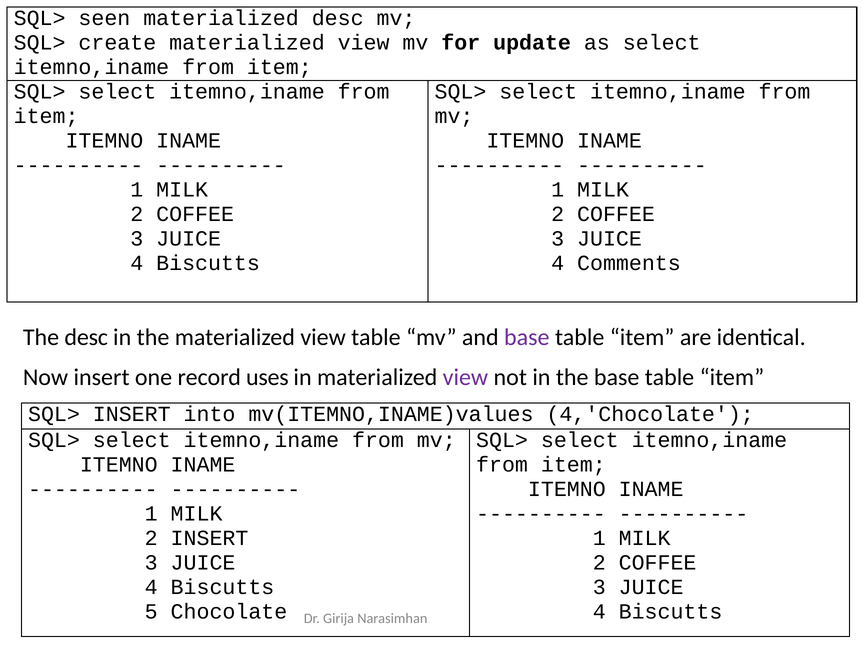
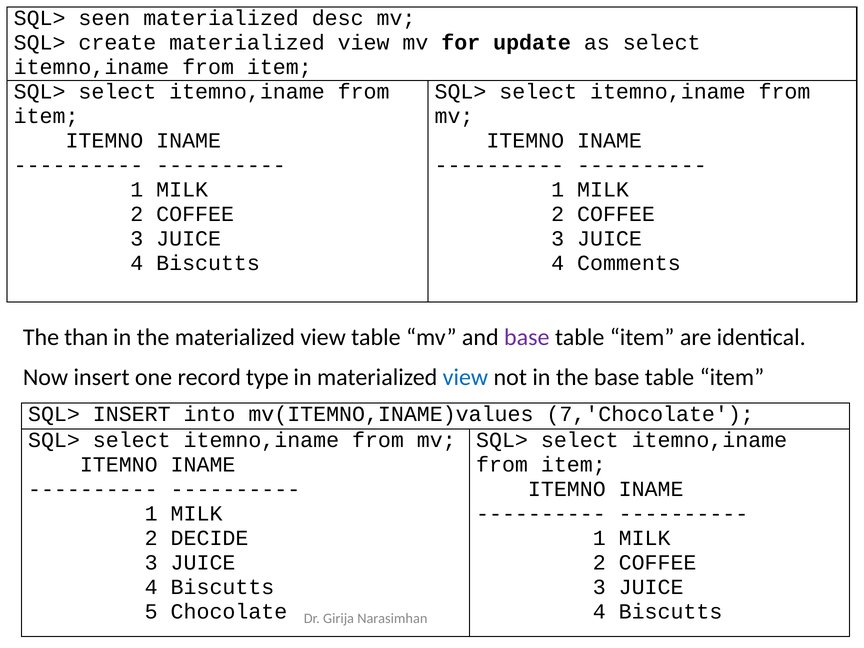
The desc: desc -> than (86, 337)
uses: uses -> type (267, 377)
view colour: purple -> blue (465, 377)
4,'Chocolate: 4,'Chocolate -> 7,'Chocolate (650, 414)
2 INSERT: INSERT -> DECIDE (210, 538)
